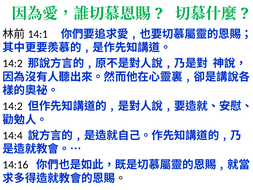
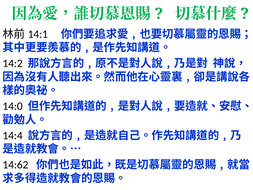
14:2: 14:2 -> 14:0 (13, 106)
14:16: 14:16 -> 14:62 (15, 165)
